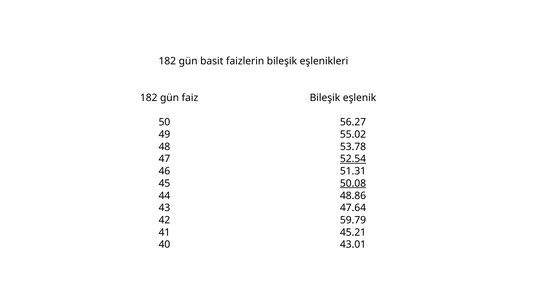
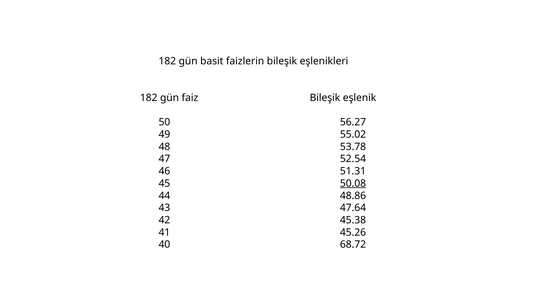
52.54 underline: present -> none (353, 159)
59.79: 59.79 -> 45.38 (353, 220)
45.21: 45.21 -> 45.26 (353, 232)
43.01: 43.01 -> 68.72 (353, 245)
